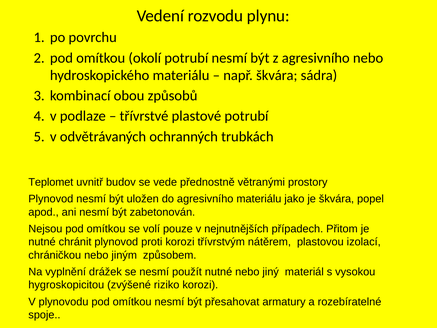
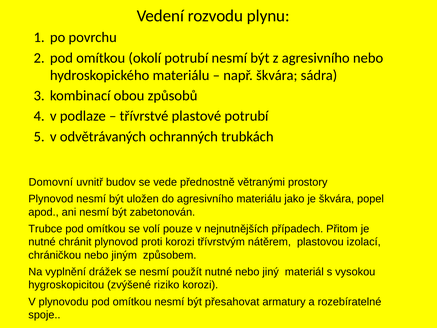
Teplomet: Teplomet -> Domovní (51, 182)
Nejsou: Nejsou -> Trubce (45, 229)
